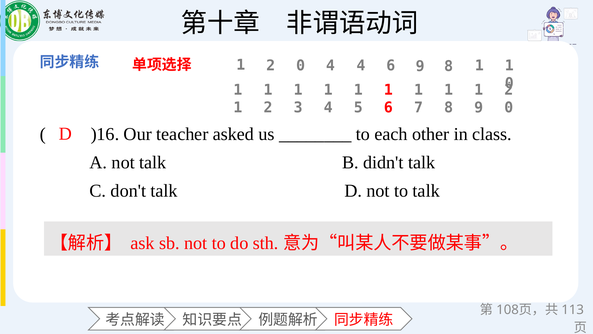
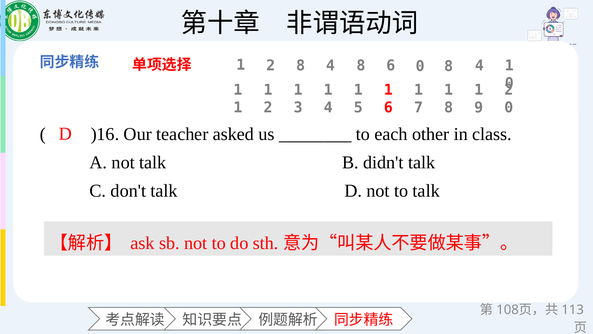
1 2 0: 0 -> 8 (301, 65)
4 4: 4 -> 8 (361, 65)
6 9: 9 -> 0 (420, 66)
1: 1 -> 4 (479, 65)
